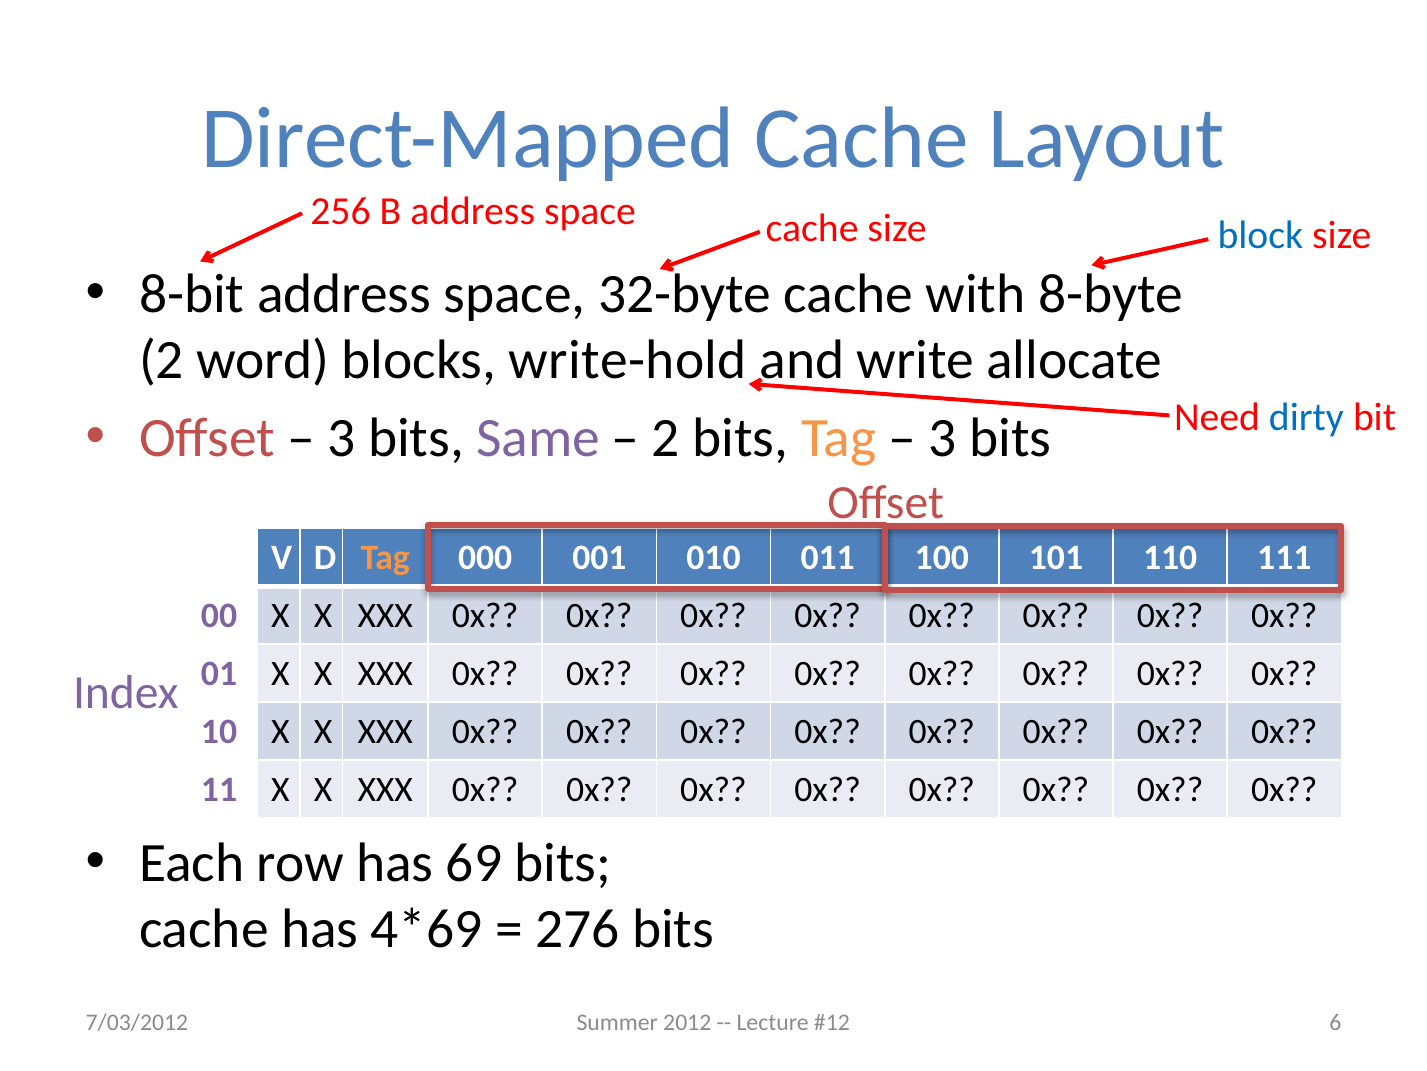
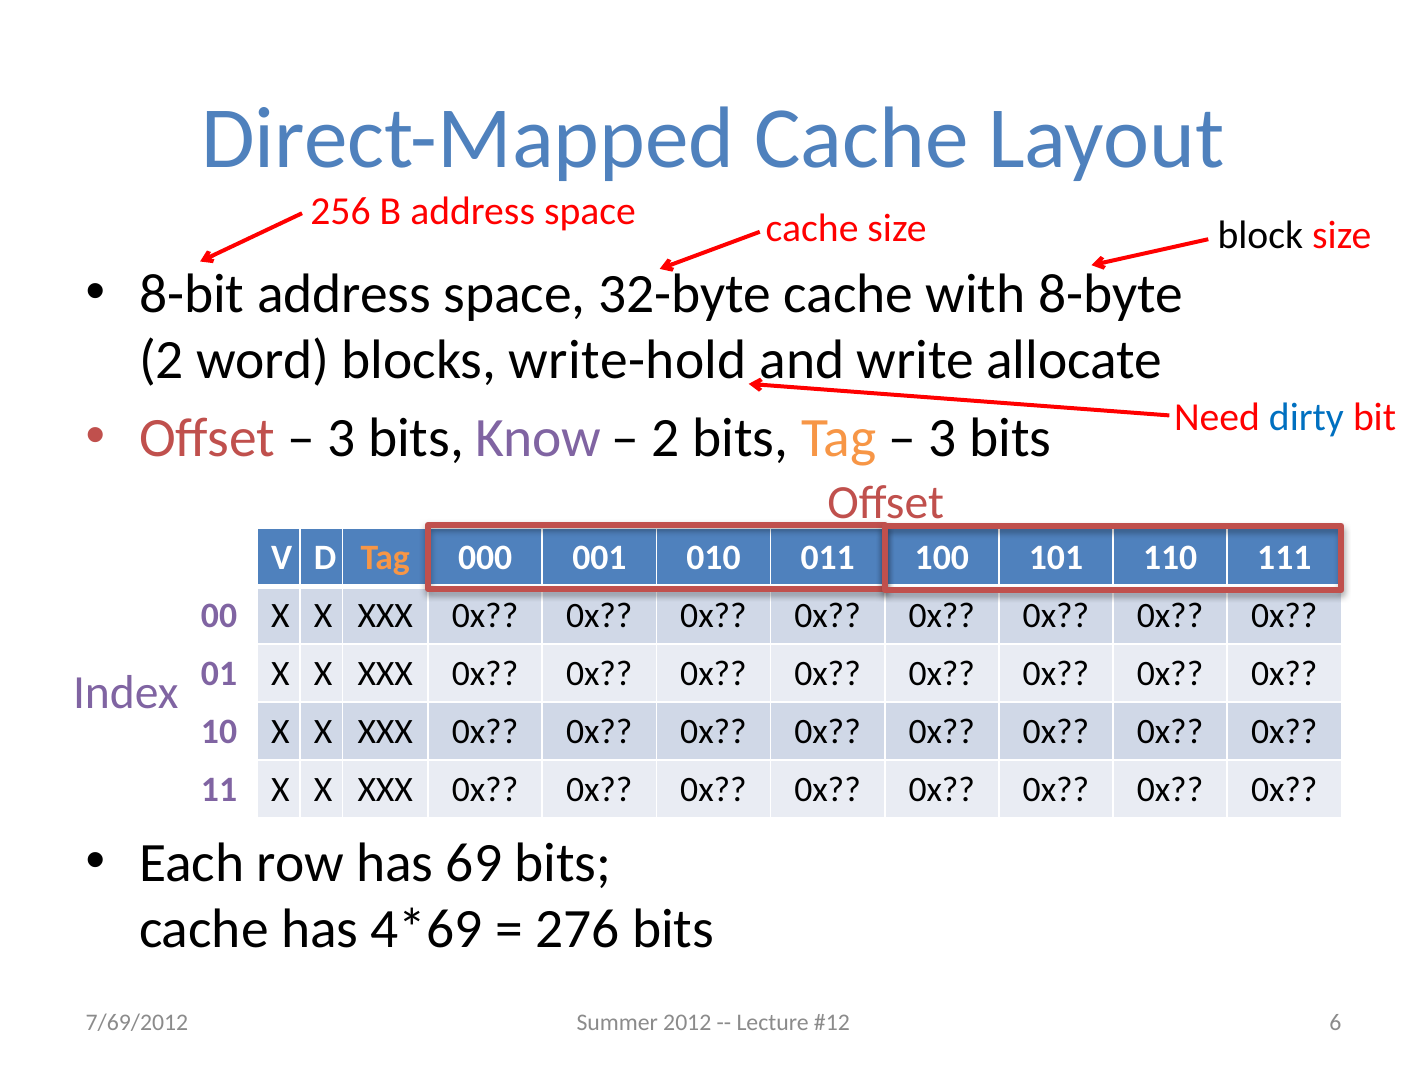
block colour: blue -> black (1260, 235)
Same: Same -> Know (538, 438)
7/03/2012: 7/03/2012 -> 7/69/2012 (137, 1022)
